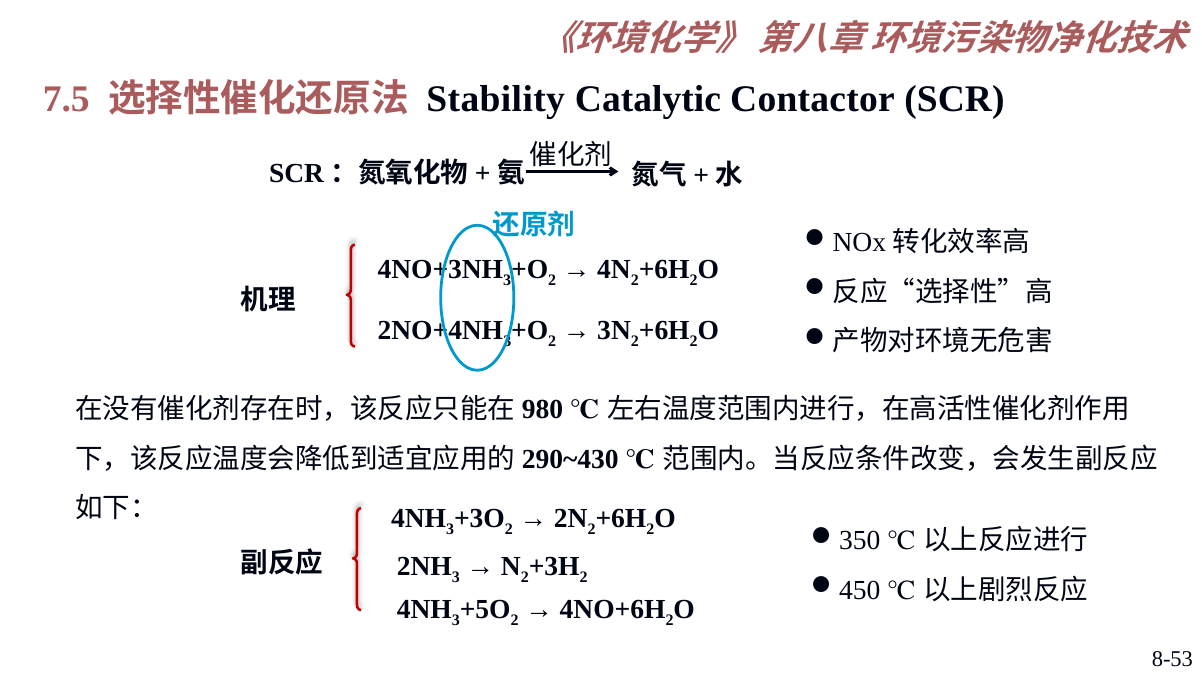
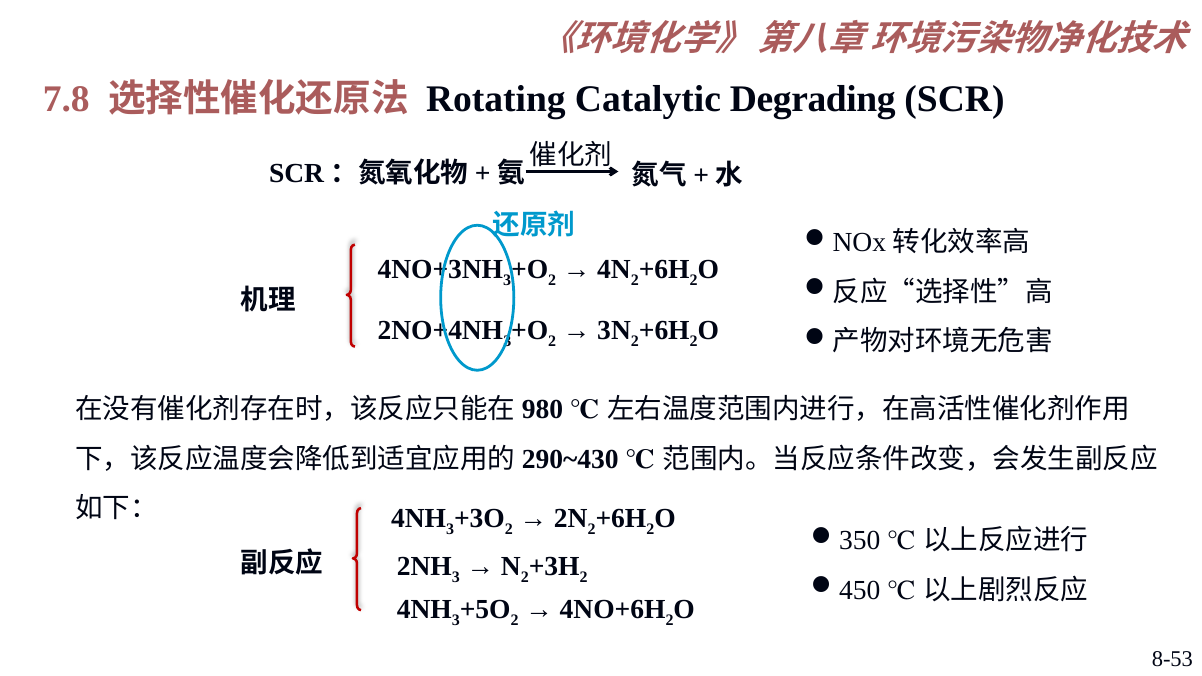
7.5: 7.5 -> 7.8 (66, 99)
Stability: Stability -> Rotating (496, 99)
Contactor: Contactor -> Degrading (813, 99)
